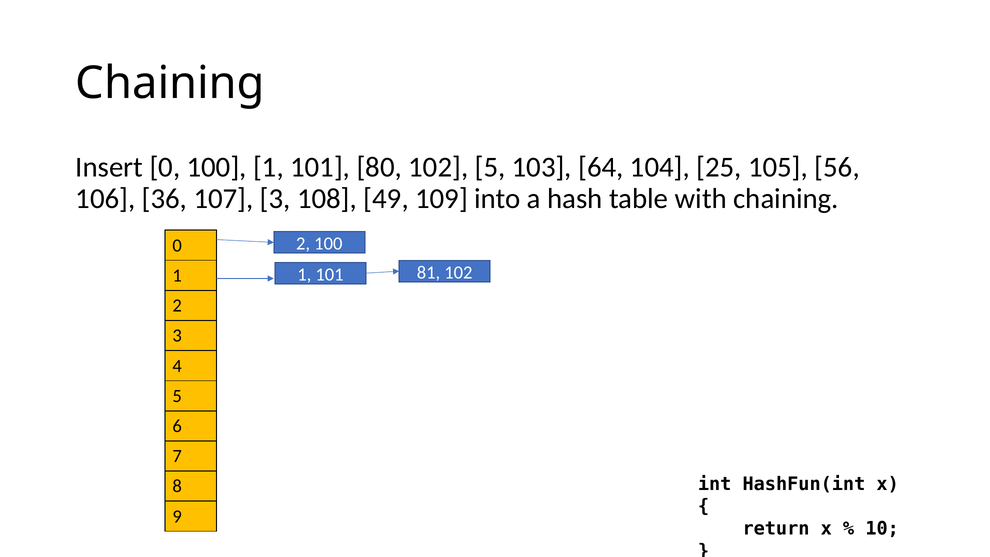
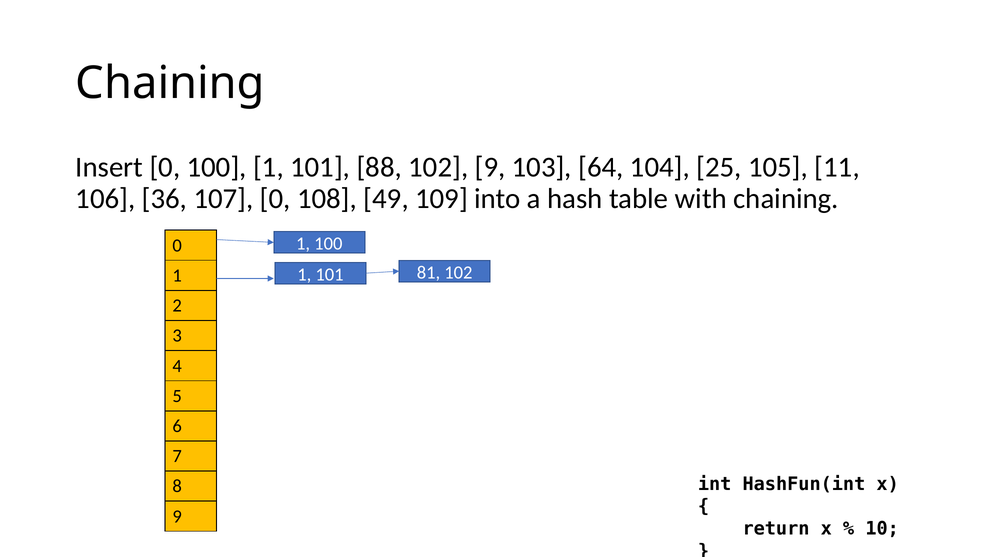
80: 80 -> 88 (379, 167)
102 5: 5 -> 9 (490, 167)
56: 56 -> 11 (837, 167)
107 3: 3 -> 0 (275, 199)
2: 2 -> 1 (303, 244)
